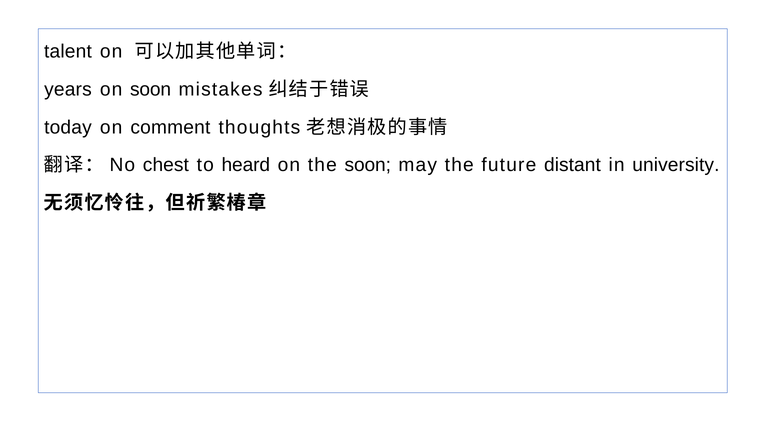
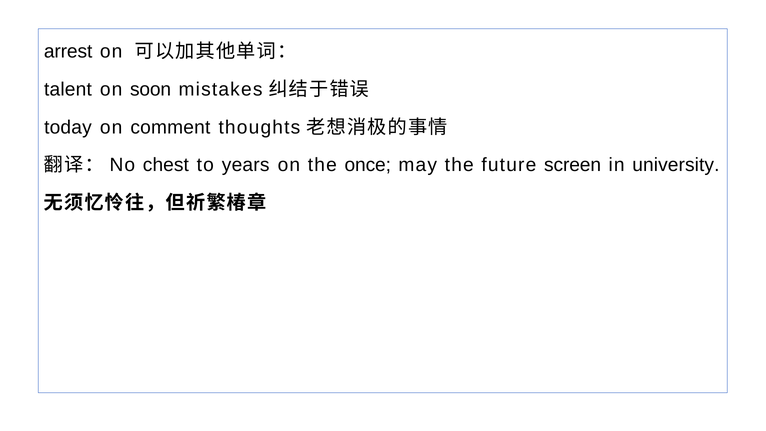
talent: talent -> arrest (68, 52)
years: years -> talent (68, 89)
heard: heard -> years (246, 165)
the soon: soon -> once (368, 165)
distant: distant -> screen (573, 165)
